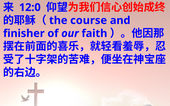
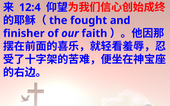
12:0: 12:0 -> 12:4 (30, 7)
course: course -> fought (89, 20)
